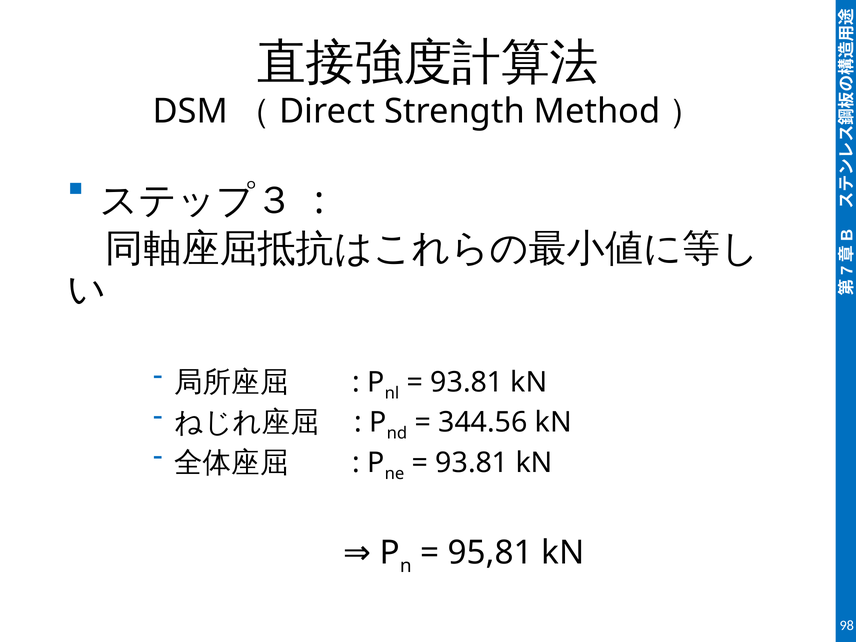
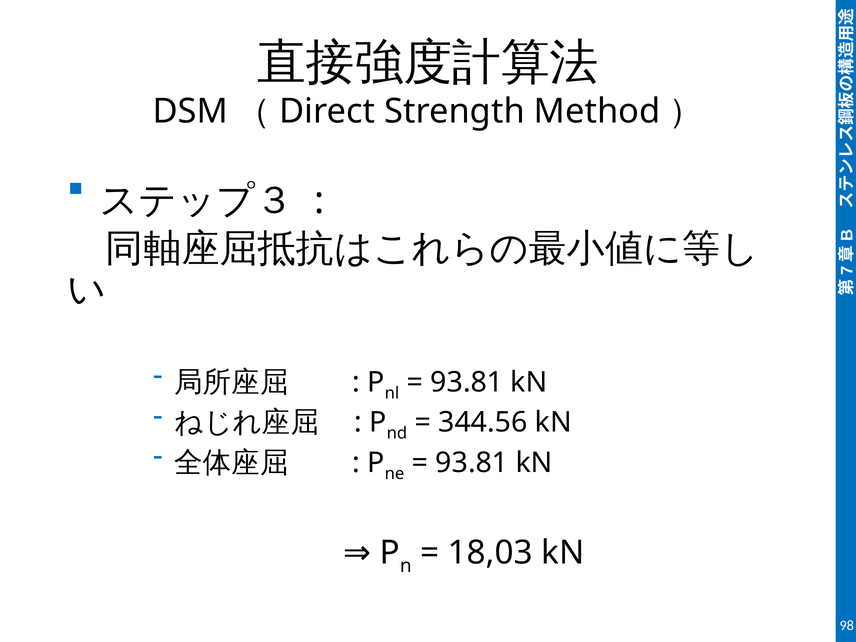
95,81: 95,81 -> 18,03 (490, 553)
